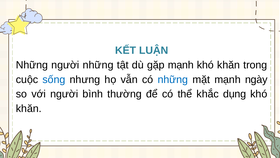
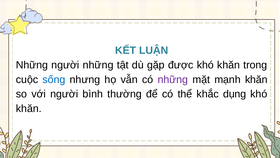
gặp mạnh: mạnh -> được (181, 65)
những colour: blue -> purple (173, 79)
mạnh ngày: ngày -> khăn (256, 79)
